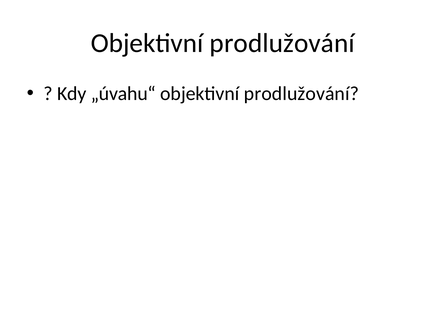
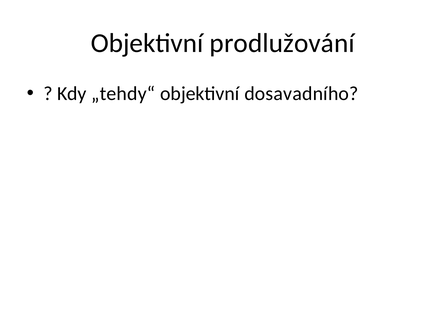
„úvahu“: „úvahu“ -> „tehdy“ (123, 94)
prodlužování: prodlužování -> dosavadního (301, 94)
